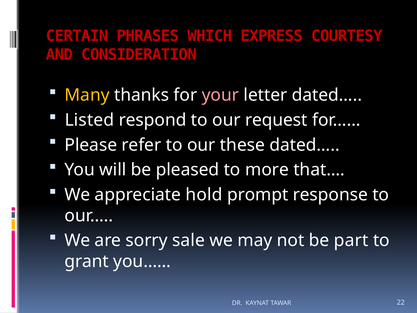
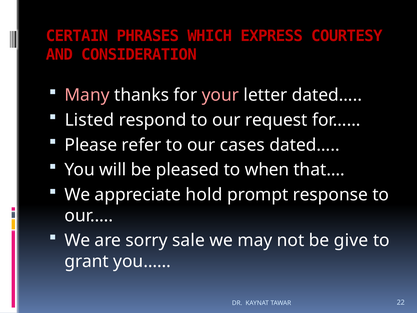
Many colour: yellow -> pink (87, 95)
these: these -> cases (242, 145)
more: more -> when (267, 170)
part: part -> give (351, 240)
